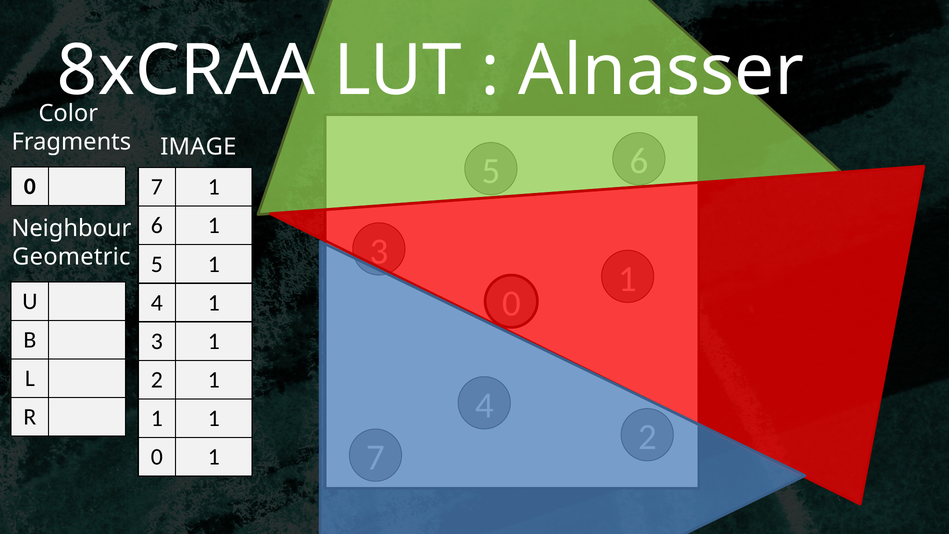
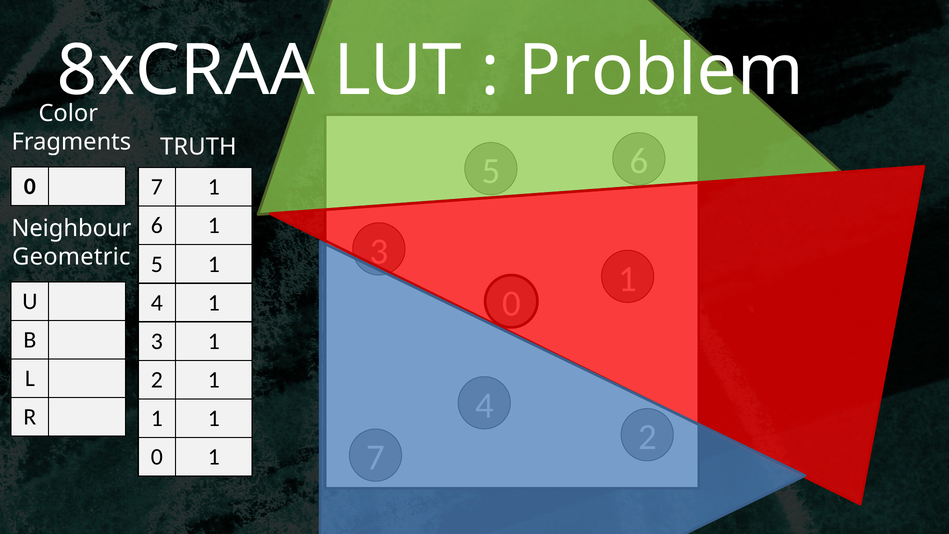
Alnasser: Alnasser -> Problem (661, 71)
IMAGE: IMAGE -> TRUTH (198, 147)
